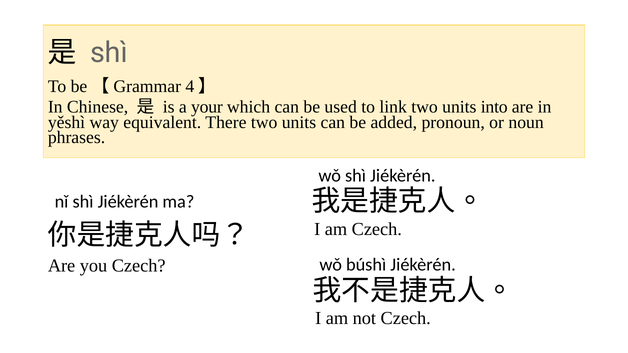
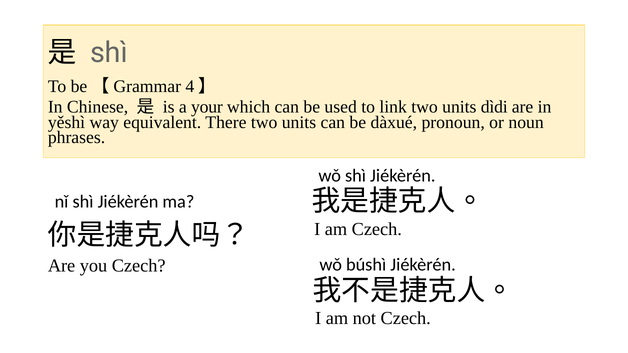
into: into -> dìdi (494, 107)
added: added -> dàxué (394, 122)
